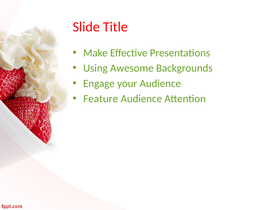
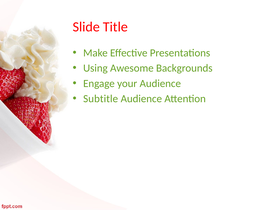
Feature: Feature -> Subtitle (101, 99)
